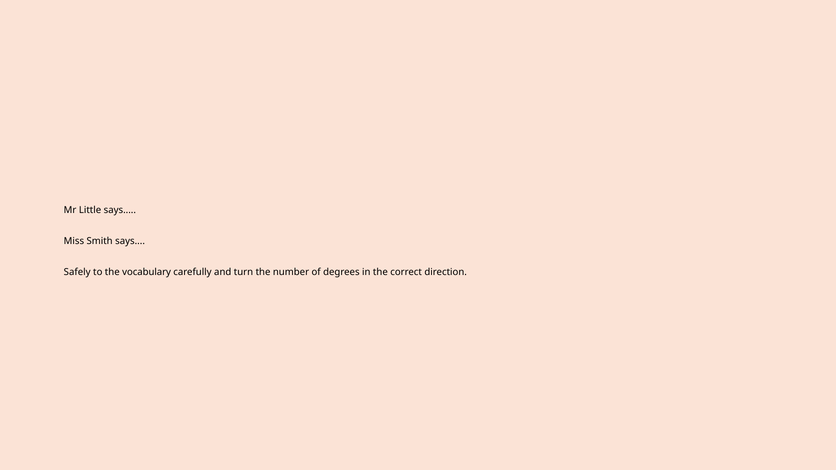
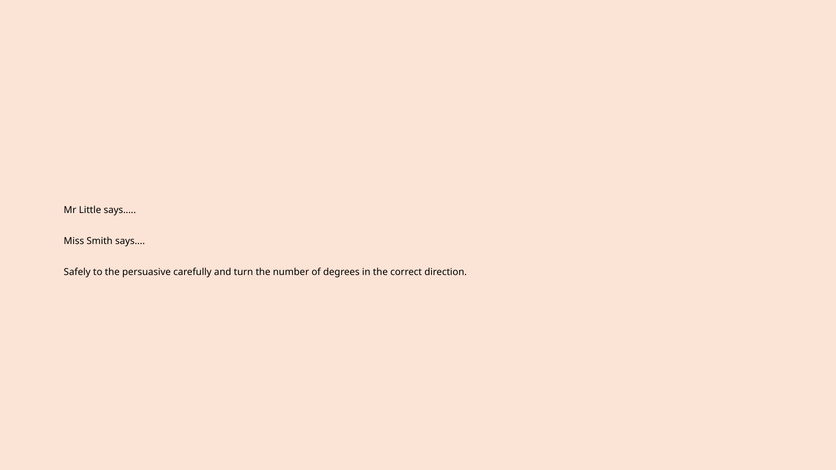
vocabulary: vocabulary -> persuasive (147, 272)
